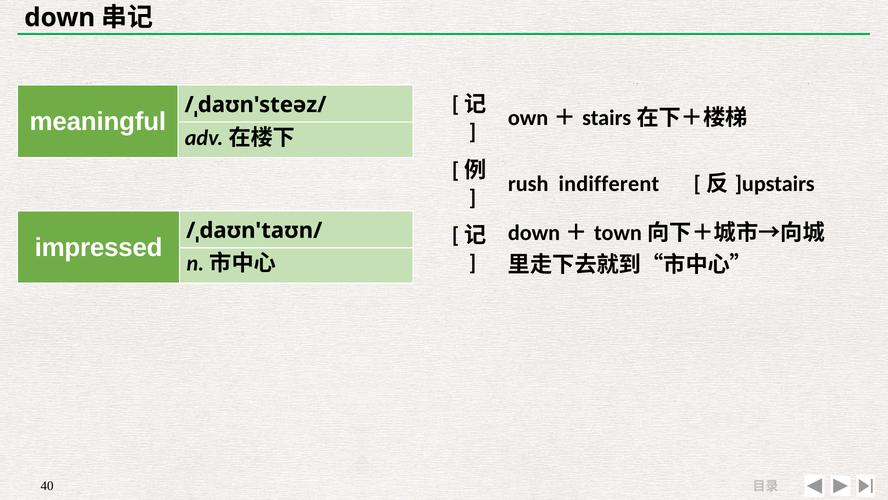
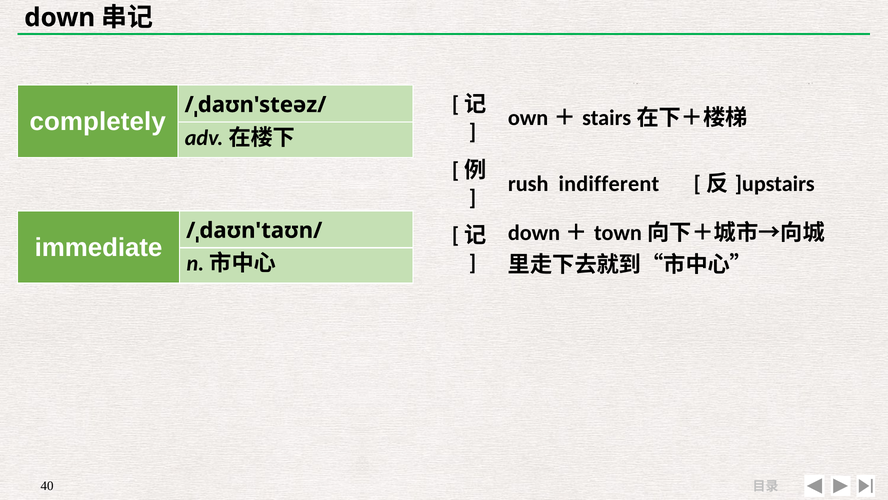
meaningful: meaningful -> completely (98, 122)
impressed: impressed -> immediate (99, 247)
